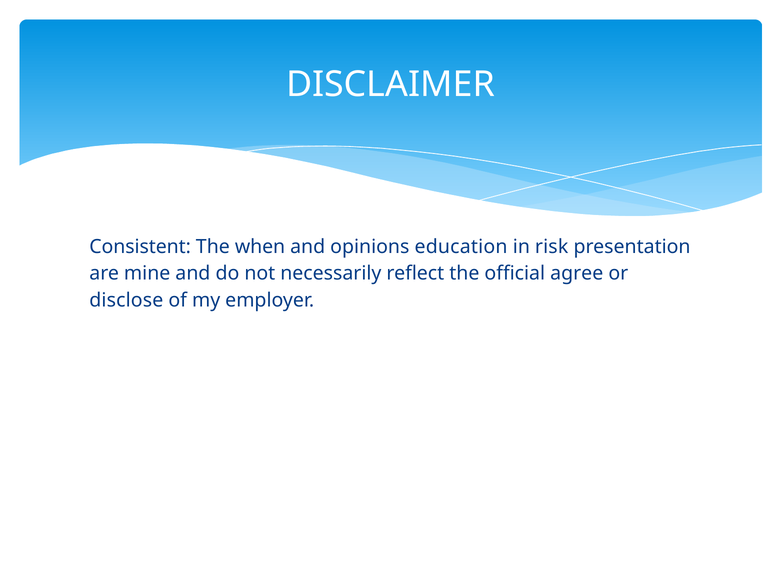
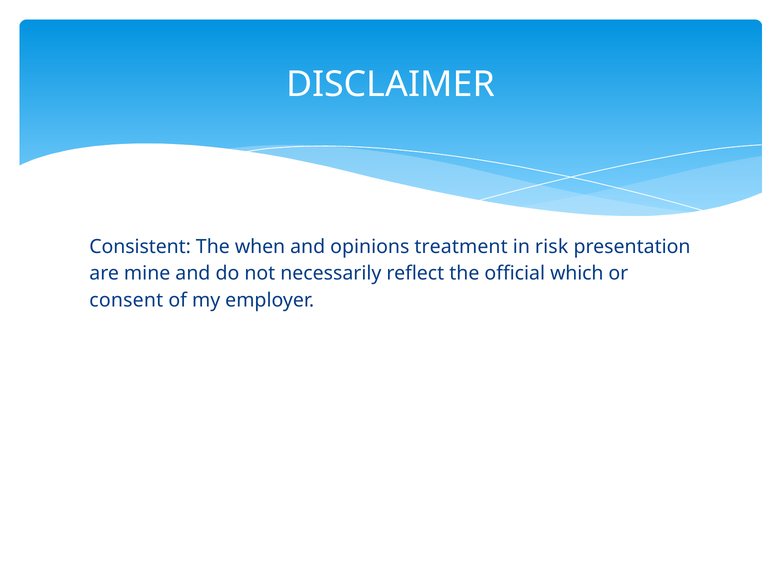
education: education -> treatment (461, 247)
agree: agree -> which (577, 273)
disclose: disclose -> consent (126, 300)
